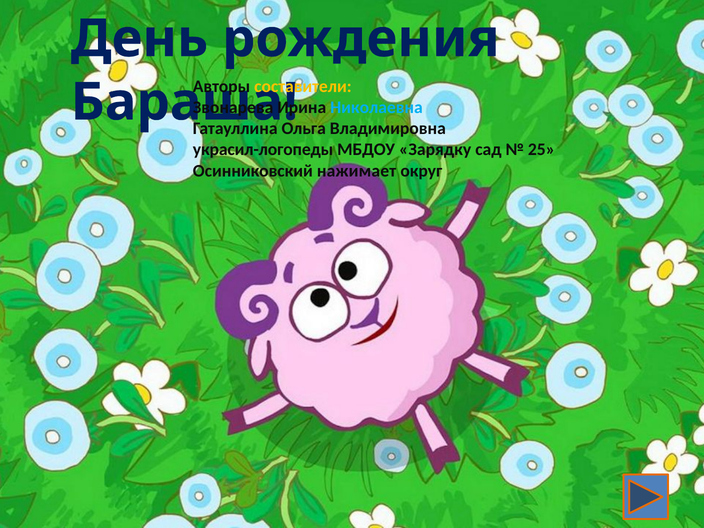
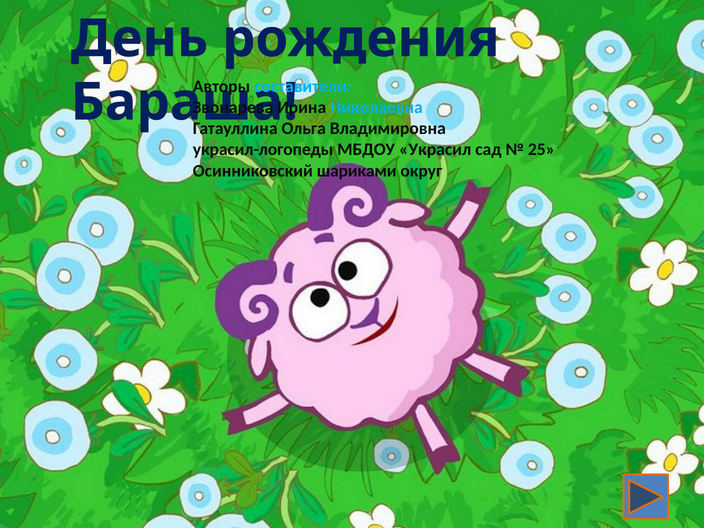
составители colour: yellow -> light blue (303, 86)
Зарядку: Зарядку -> Украсил (435, 150)
нажимает: нажимает -> шариками (357, 171)
